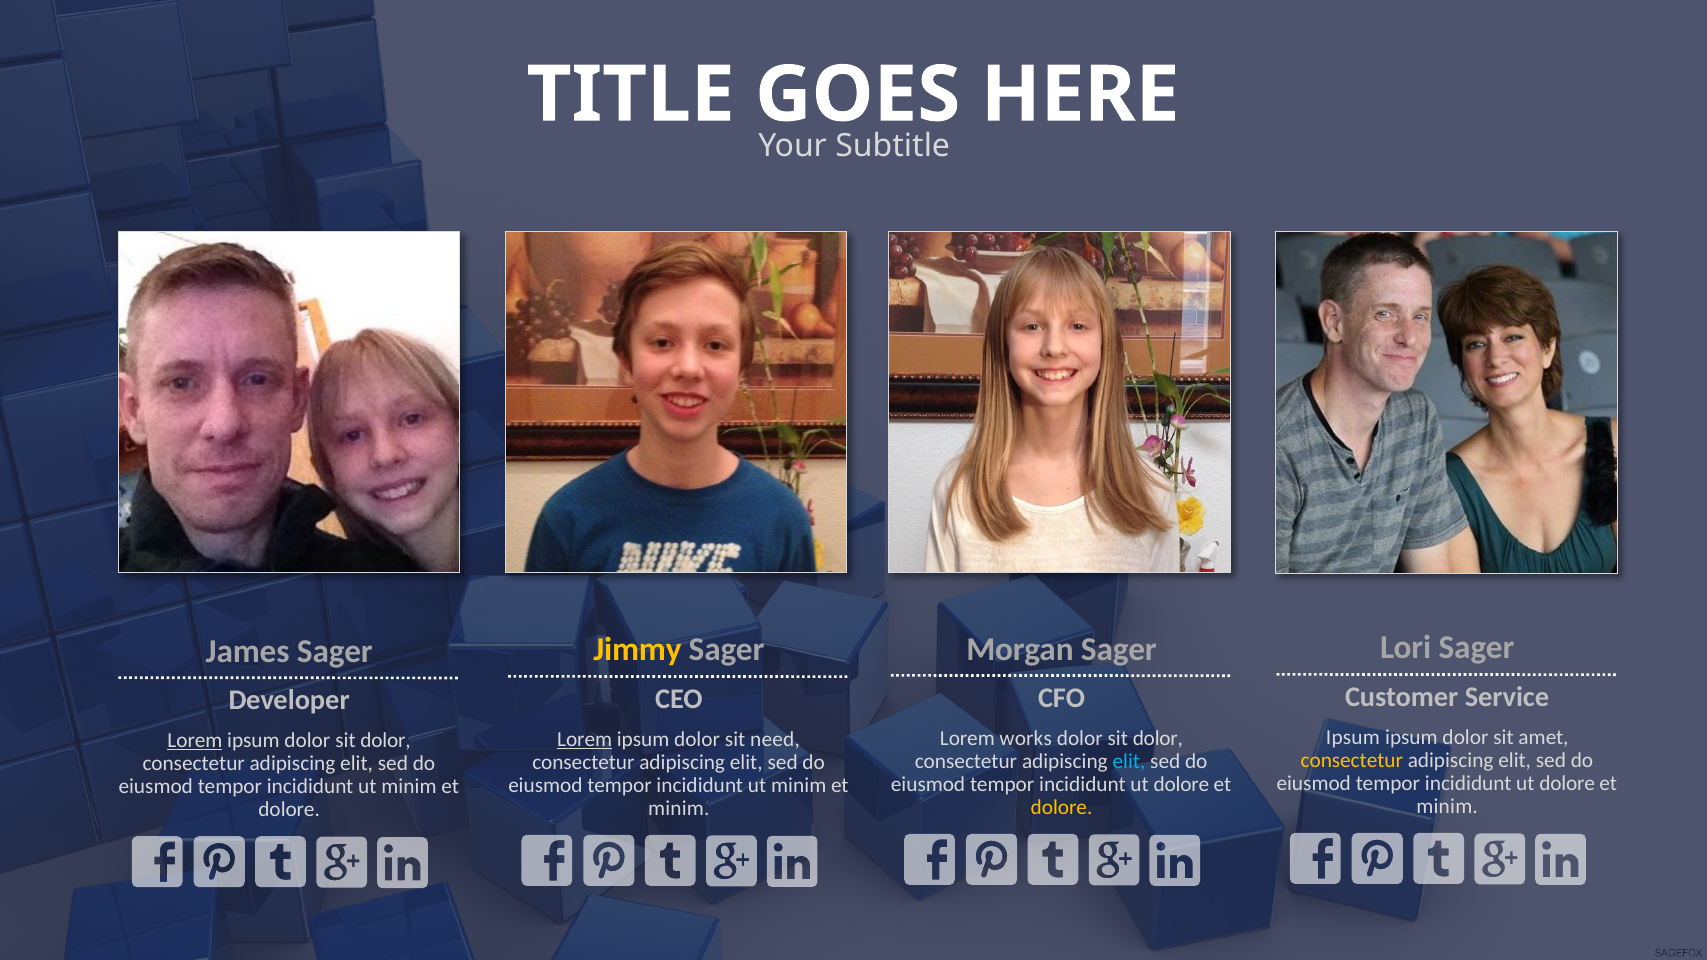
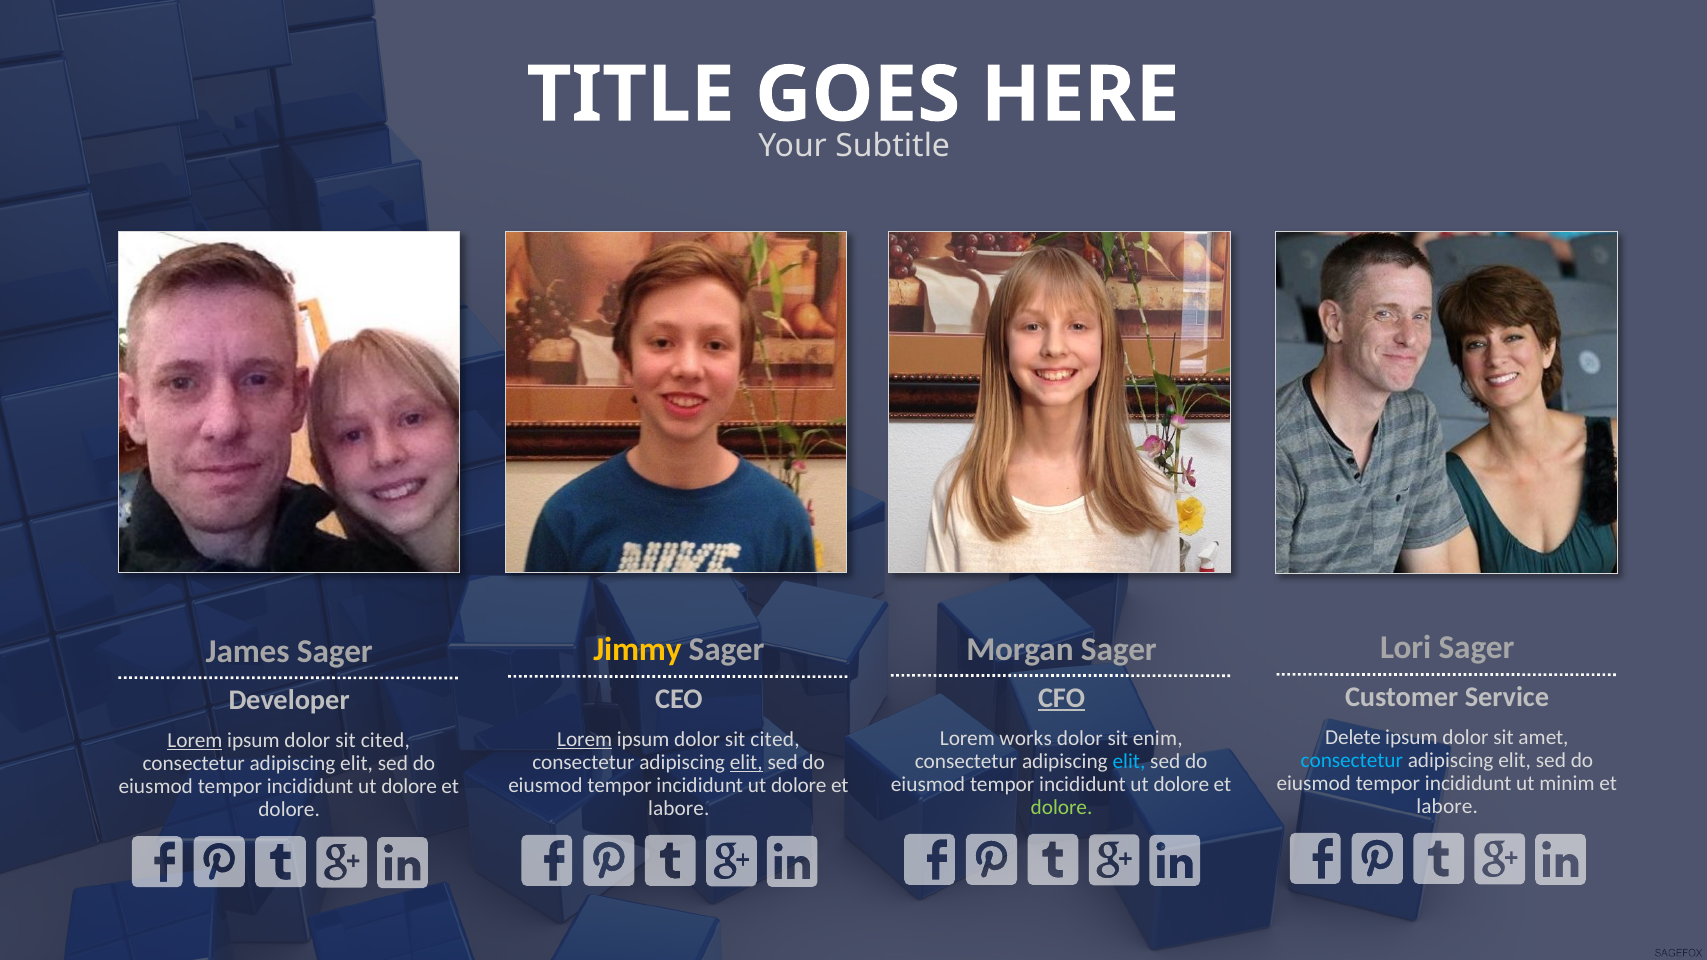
CFO underline: none -> present (1062, 698)
Ipsum: Ipsum -> Delete (1353, 737)
dolor: dolor -> enim (1158, 738)
need: need -> cited (775, 739)
dolor: dolor -> cited (385, 741)
consectetur colour: yellow -> light blue (1352, 760)
elit underline: none -> present (746, 762)
dolore: dolore -> minim (1567, 783)
minim: minim -> dolore (799, 785)
minim: minim -> dolore (409, 787)
minim: minim -> labore (1447, 806)
dolore colour: yellow -> light green (1062, 807)
minim: minim -> labore (679, 808)
